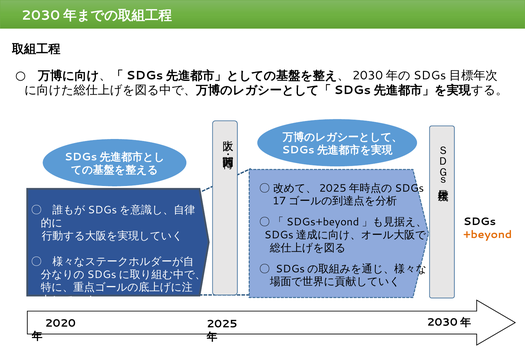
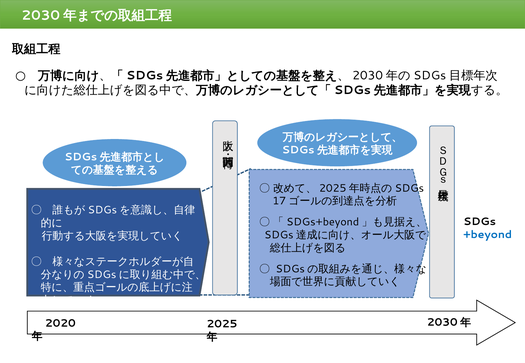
+beyond colour: orange -> blue (488, 235)
